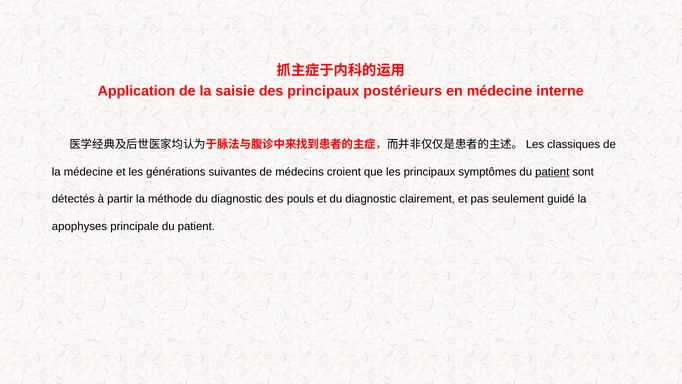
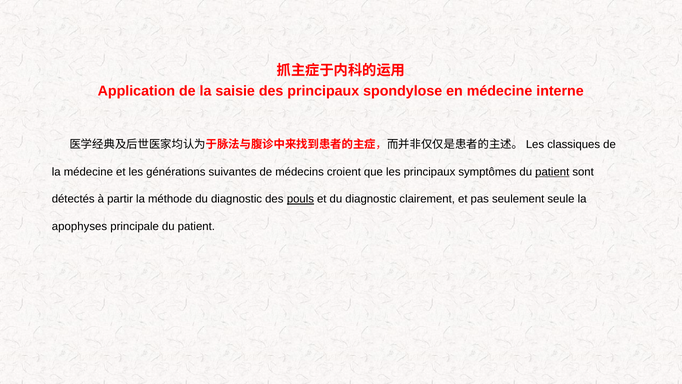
postérieurs: postérieurs -> spondylose (403, 91)
pouls underline: none -> present (300, 199)
guidé: guidé -> seule (561, 199)
